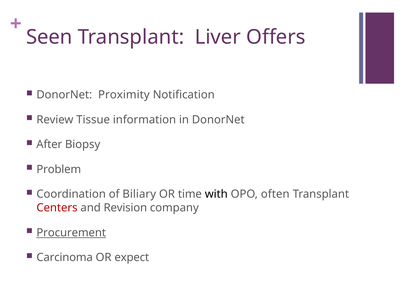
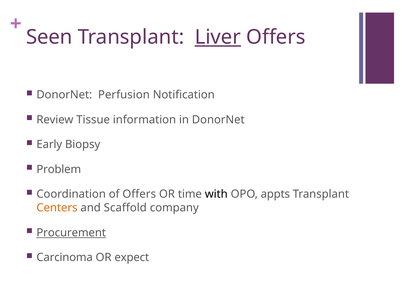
Liver underline: none -> present (218, 37)
Proximity: Proximity -> Perfusion (124, 95)
After: After -> Early (49, 145)
of Biliary: Biliary -> Offers (139, 194)
often: often -> appts (275, 194)
Centers colour: red -> orange (57, 208)
Revision: Revision -> Scaffold (125, 208)
